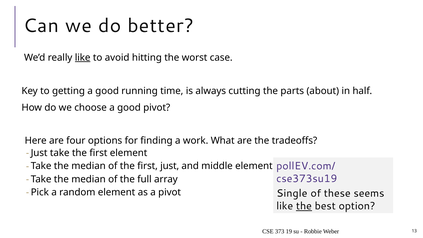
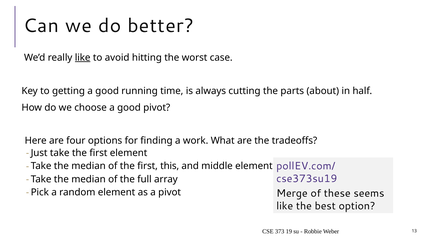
first just: just -> this (170, 166)
Single: Single -> Merge (292, 193)
the underline: present -> none (304, 206)
